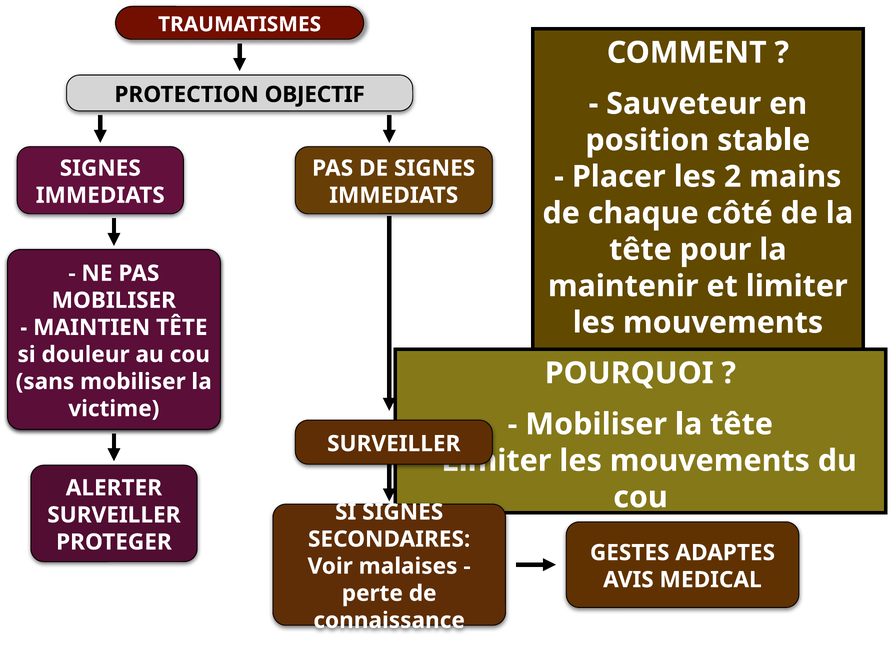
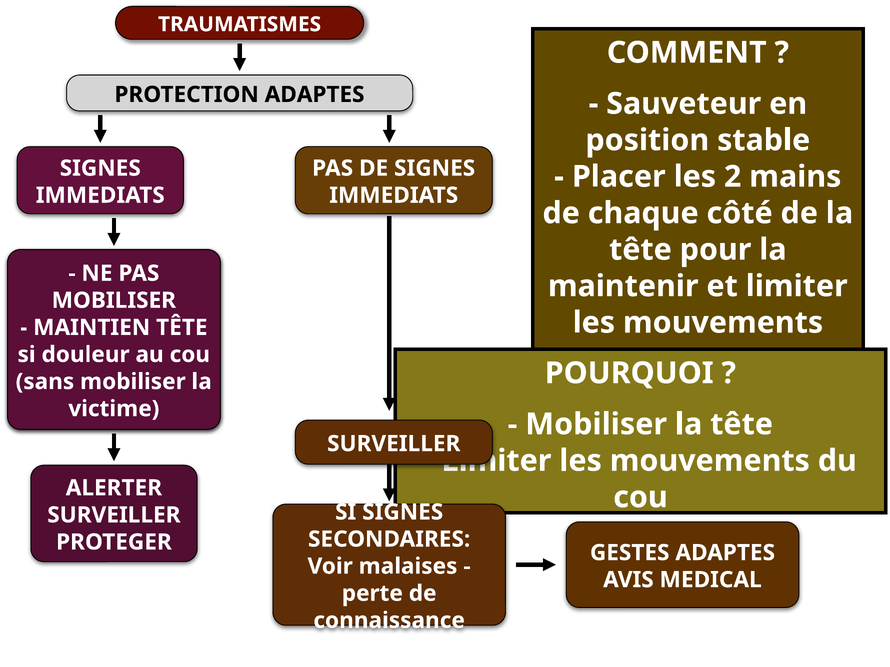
PROTECTION OBJECTIF: OBJECTIF -> ADAPTES (315, 95)
